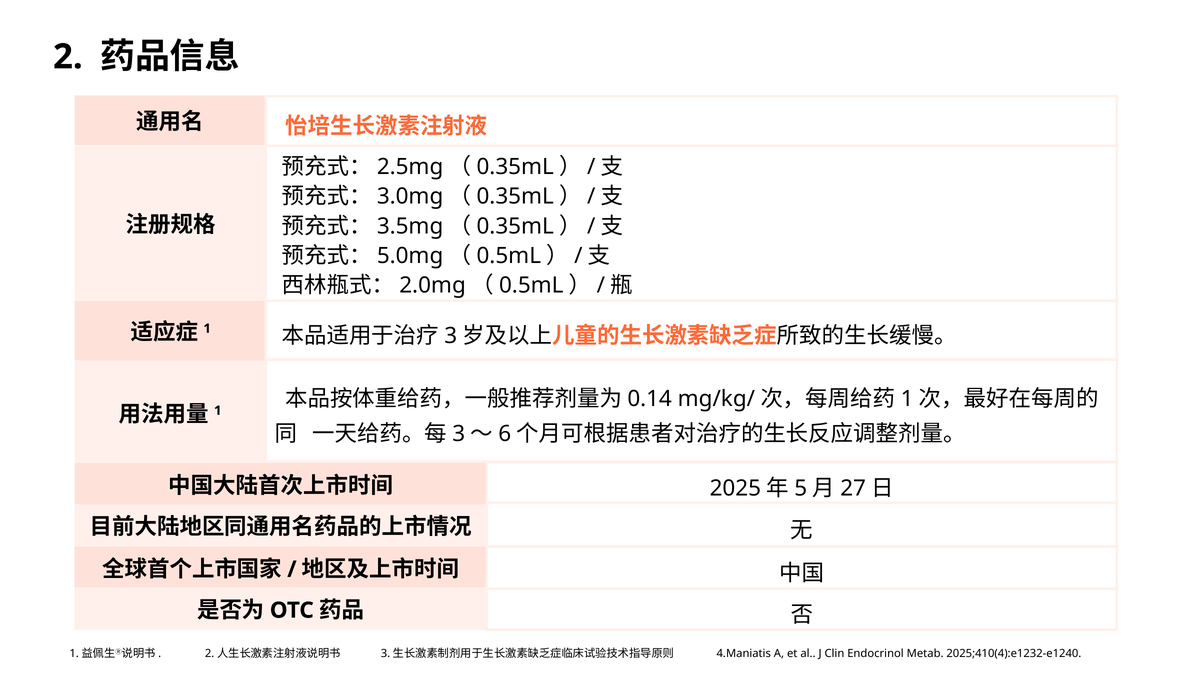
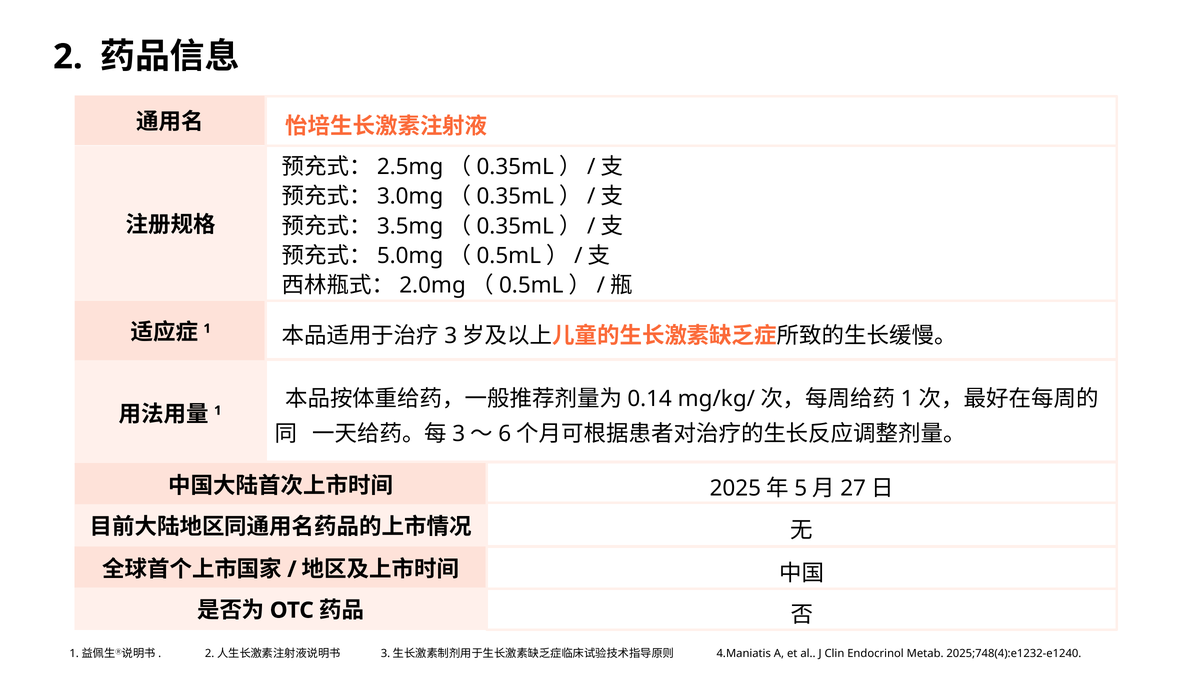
2025;410(4):e1232-e1240: 2025;410(4):e1232-e1240 -> 2025;748(4):e1232-e1240 (1014, 654)
